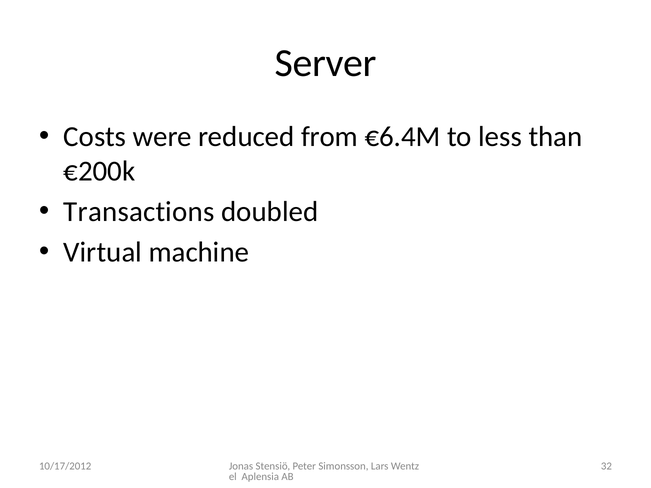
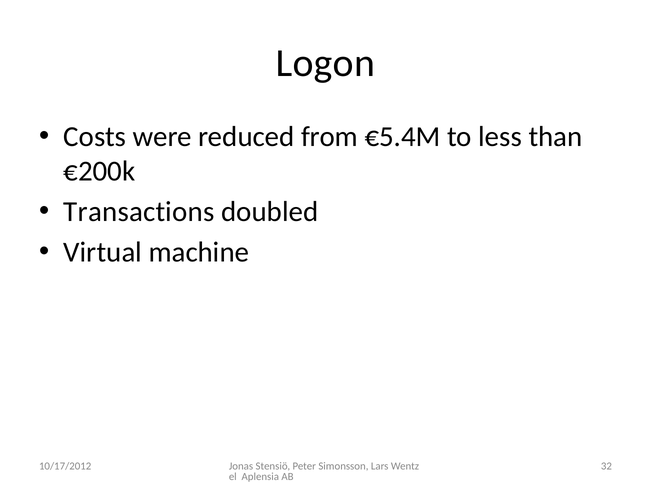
Server: Server -> Logon (325, 63)
€6.4M: €6.4M -> €5.4M (403, 137)
